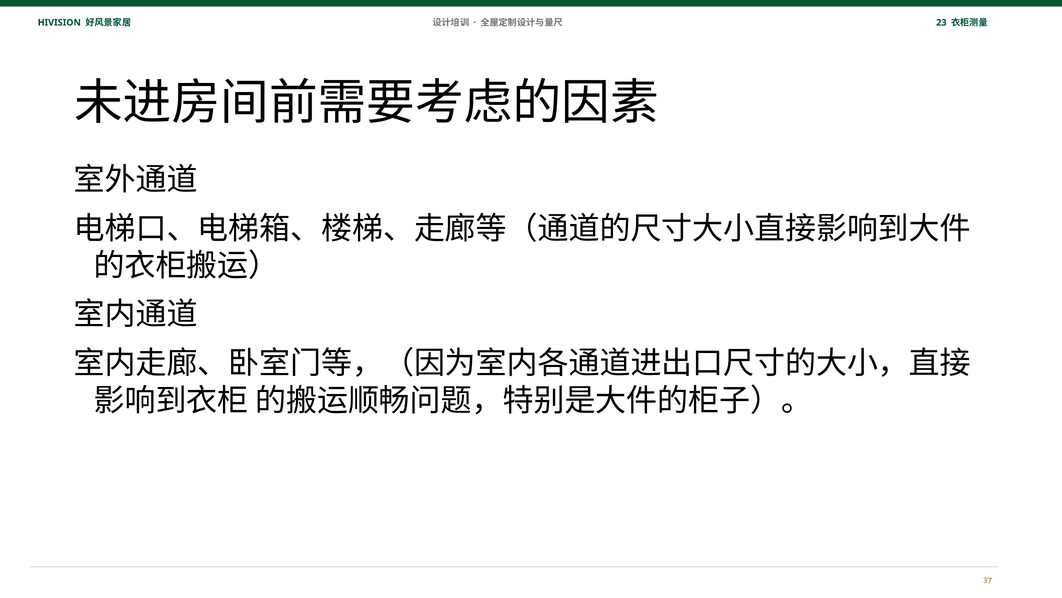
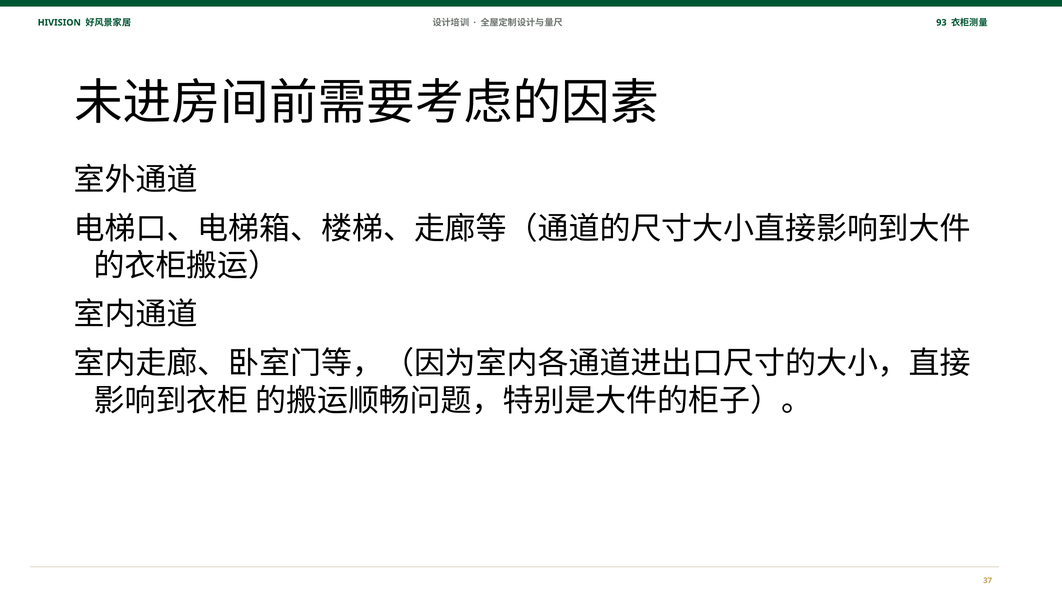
23: 23 -> 93 (941, 23)
